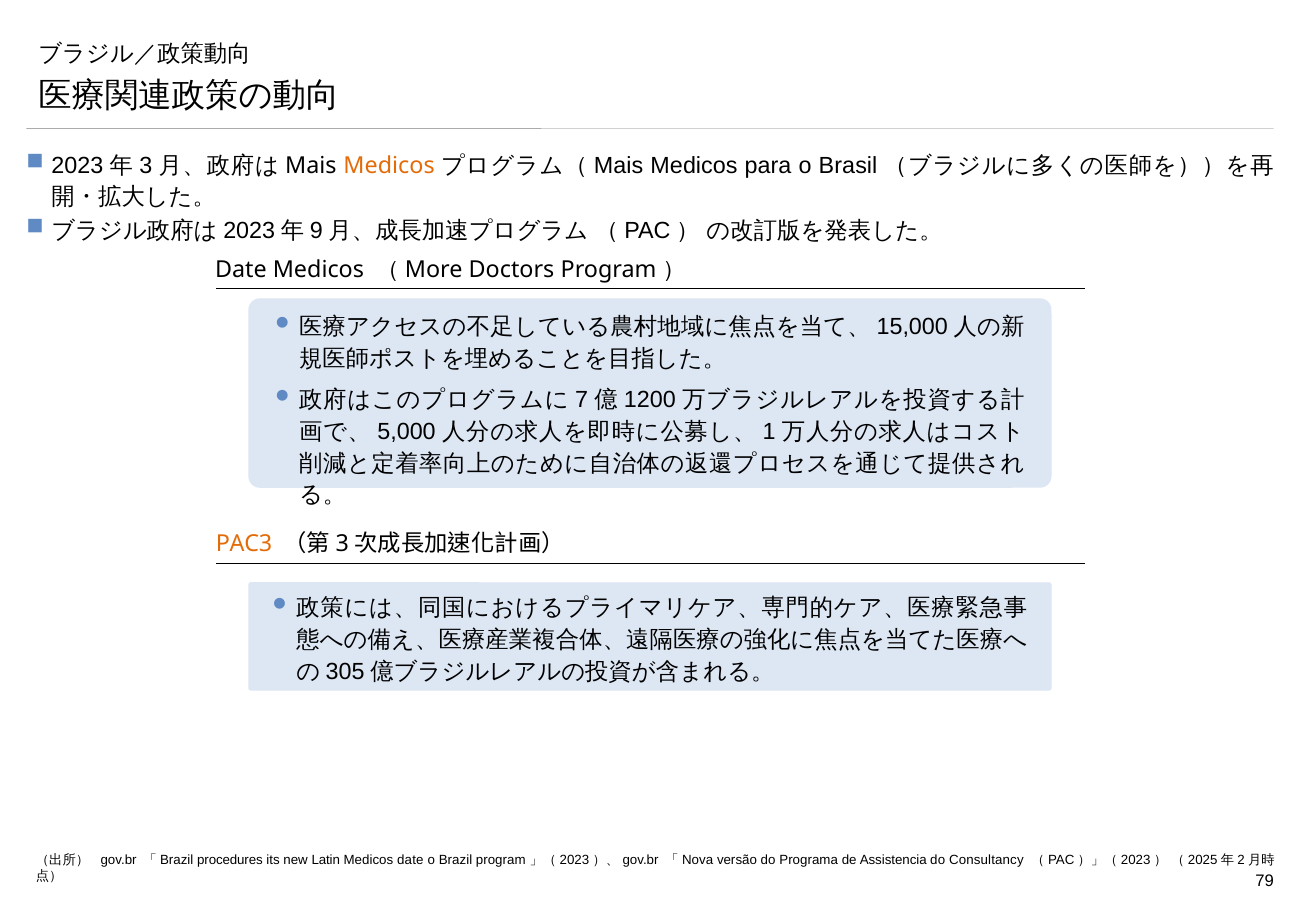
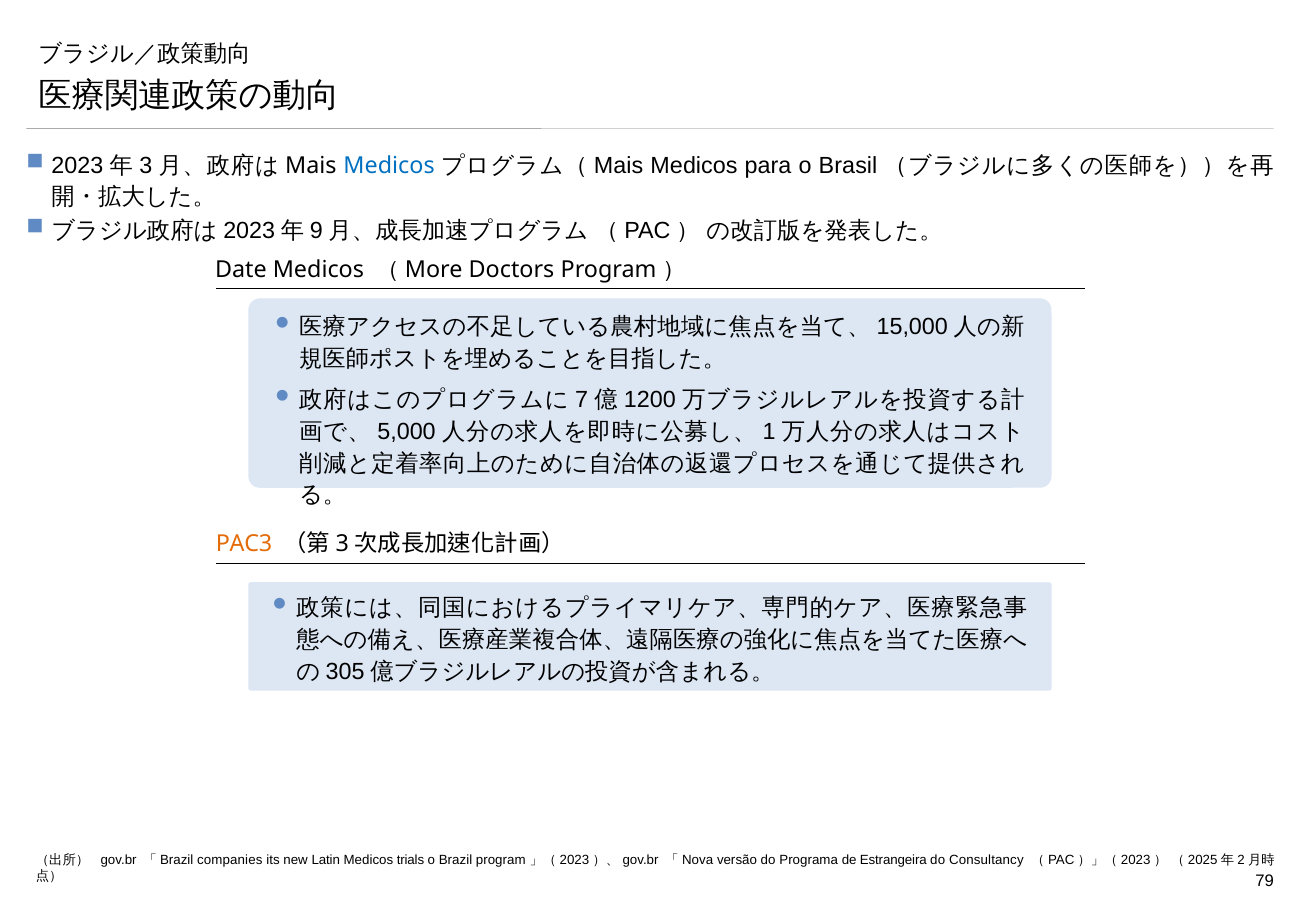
Medicos colour: orange -> blue (389, 166)
procedures: procedures -> companies (230, 861)
Medicos date: date -> trials (410, 861)
Assistencia: Assistencia -> Estrangeira (893, 861)
